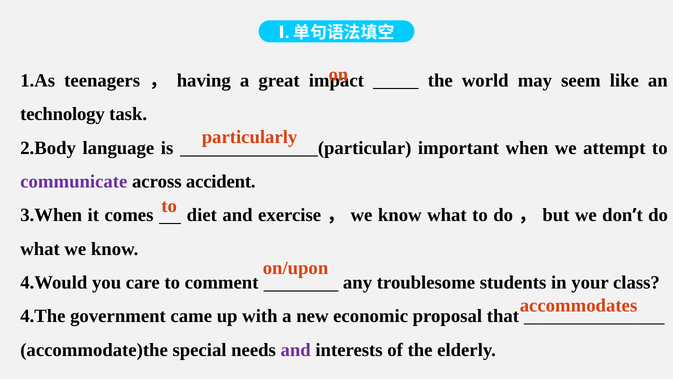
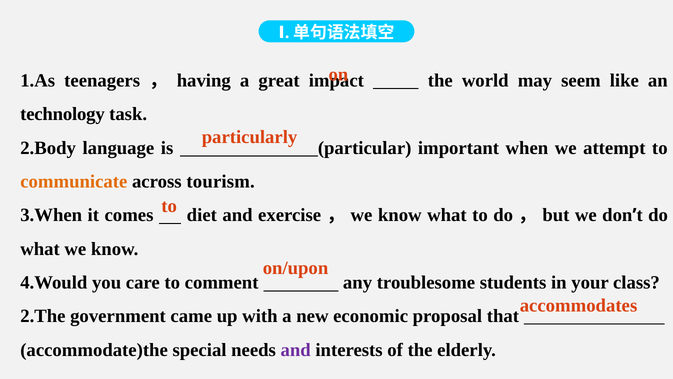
communicate colour: purple -> orange (74, 181)
accident: accident -> tourism (221, 181)
4.The: 4.The -> 2.The (43, 316)
